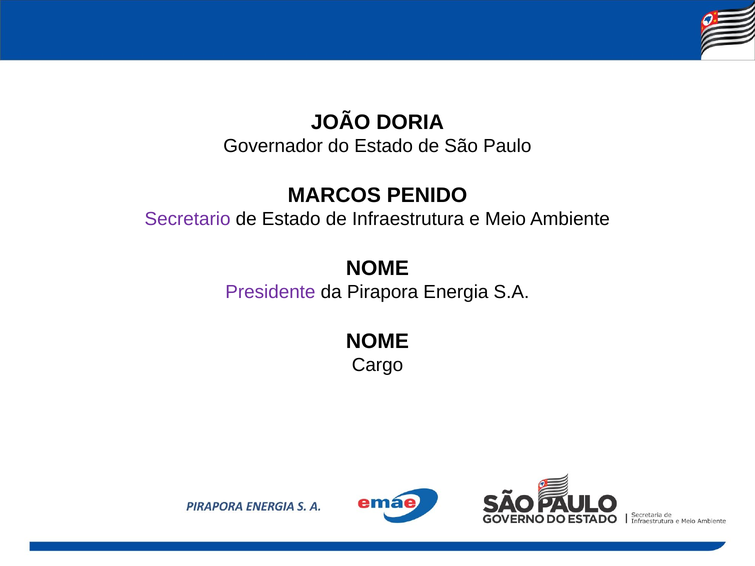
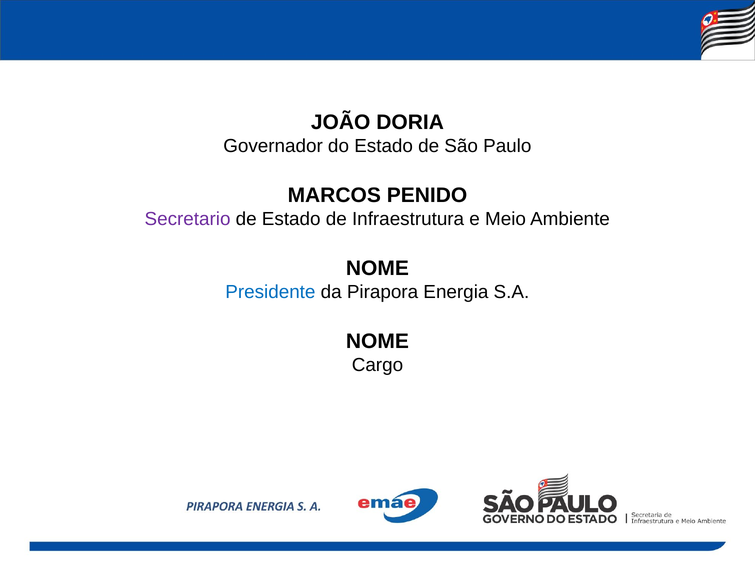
Presidente colour: purple -> blue (270, 292)
